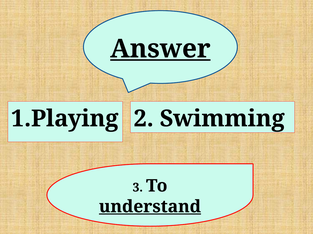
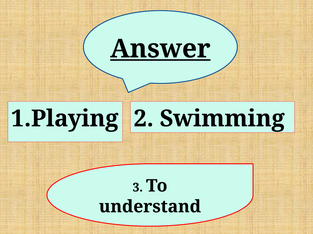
understand underline: present -> none (150, 207)
